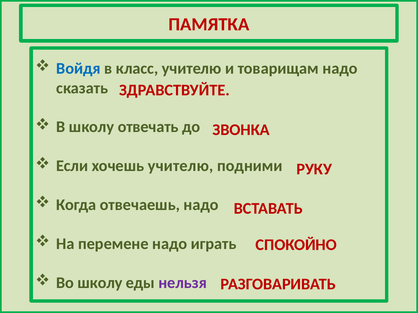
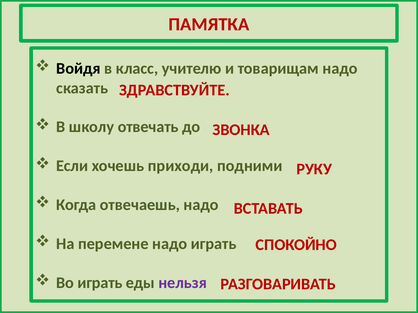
Войдя colour: blue -> black (78, 69)
хочешь учителю: учителю -> приходи (181, 166)
Во школу: школу -> играть (100, 283)
